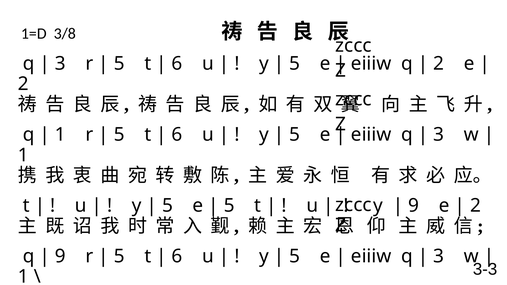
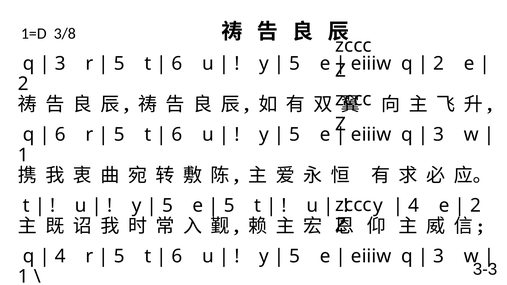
1: 1 -> 6 (60, 135)
9: 9 -> 4 (414, 206)
9: 9 -> 4 (60, 256)
